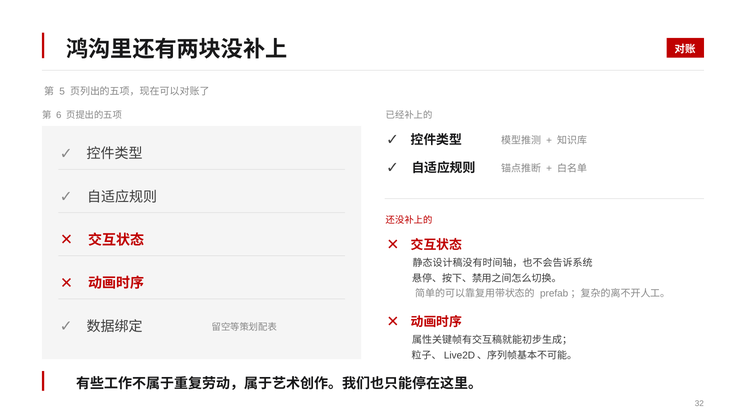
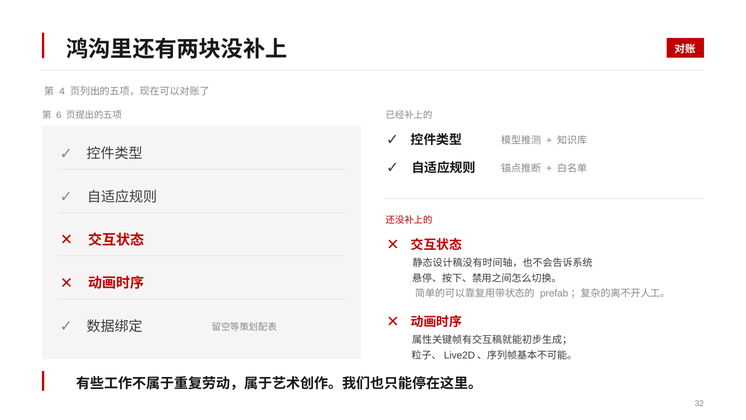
5: 5 -> 4 (62, 91)
